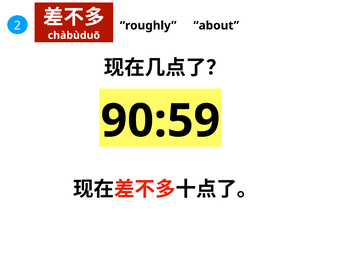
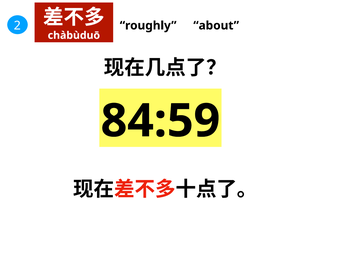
90:59: 90:59 -> 84:59 (160, 121)
